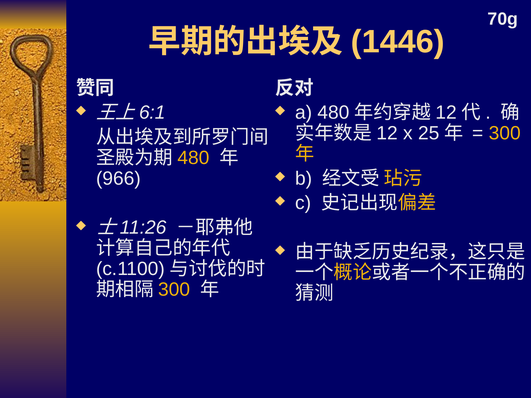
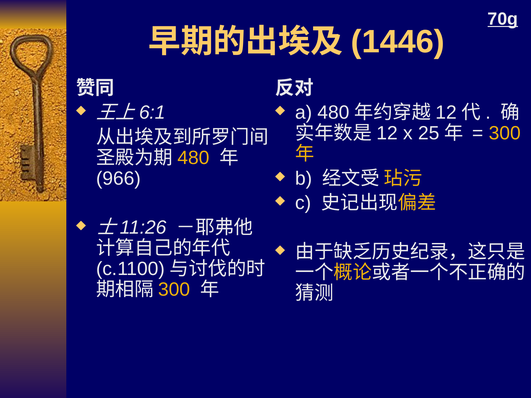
70g underline: none -> present (503, 19)
